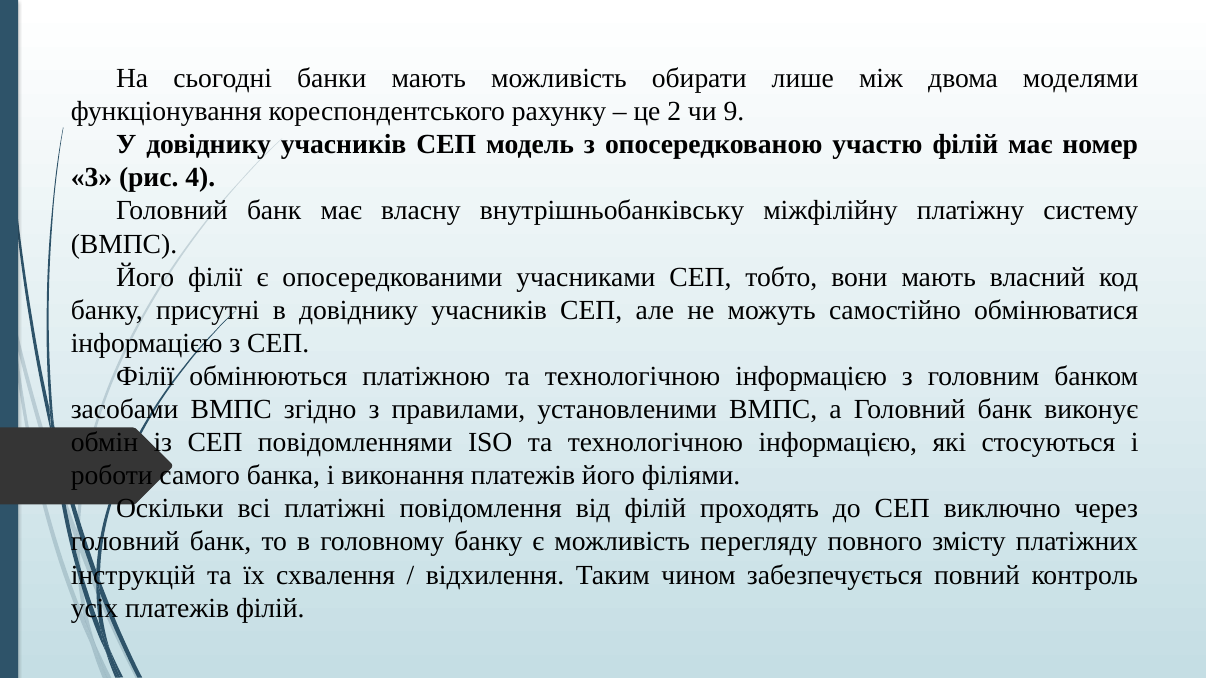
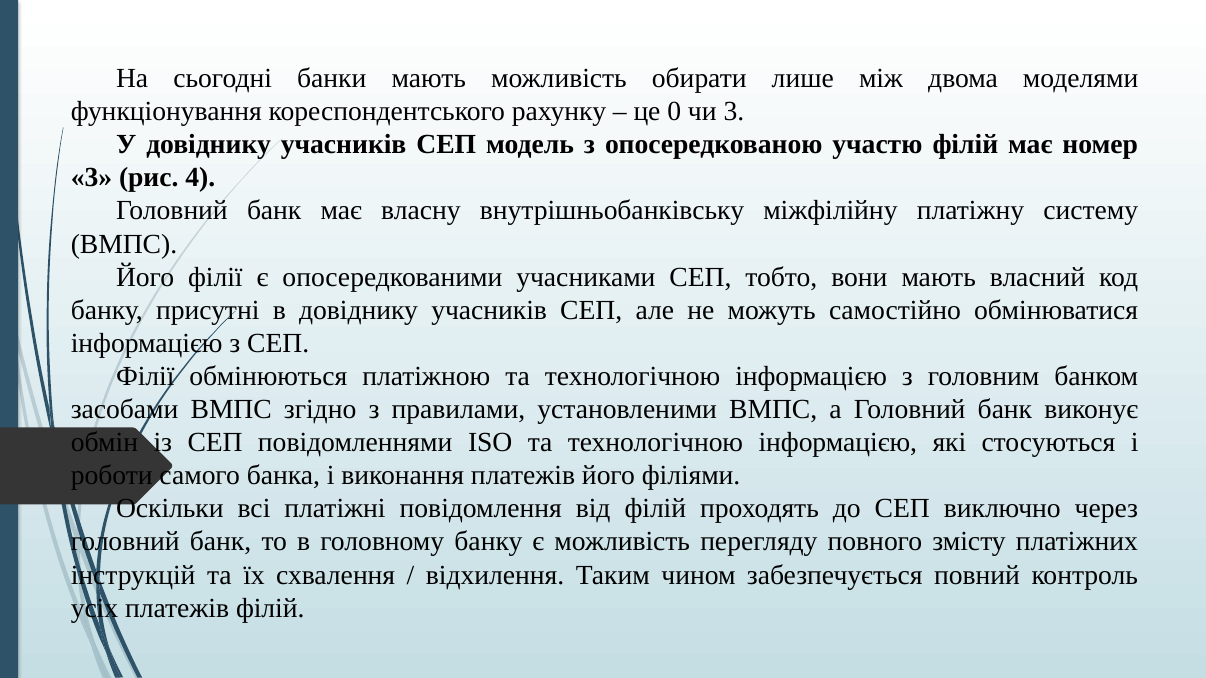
2: 2 -> 0 (674, 112)
чи 9: 9 -> 3 (734, 112)
